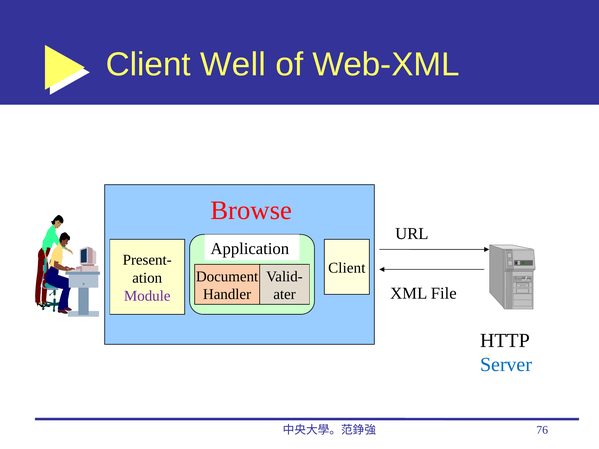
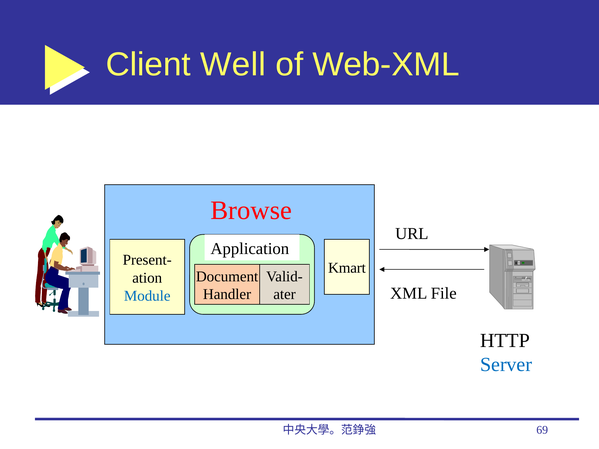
Client: Client -> Kmart (347, 268)
Module colour: purple -> blue (147, 296)
76: 76 -> 69 (542, 430)
